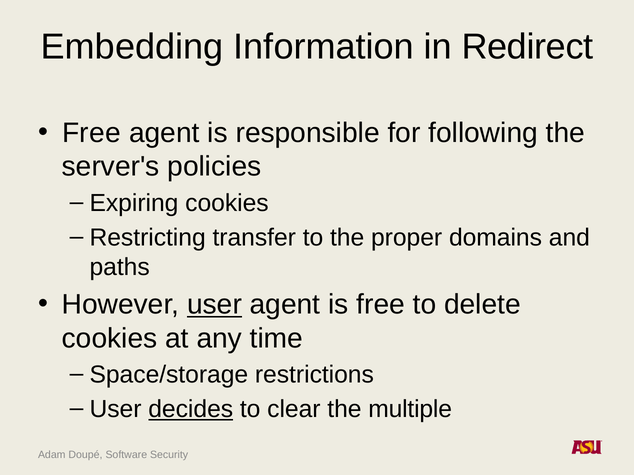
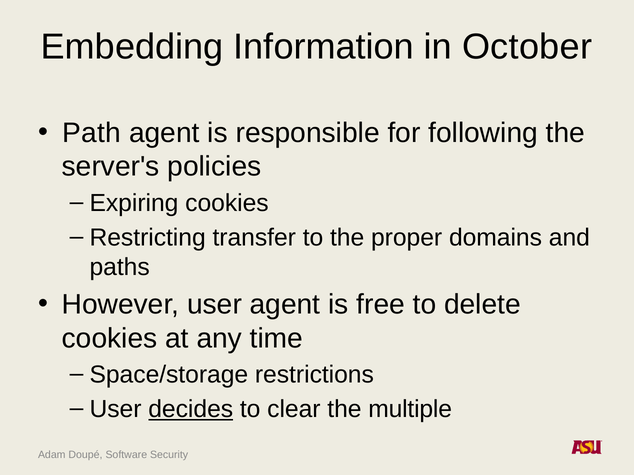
Redirect: Redirect -> October (527, 47)
Free: Free -> Path (91, 133)
user underline: present -> none (215, 305)
